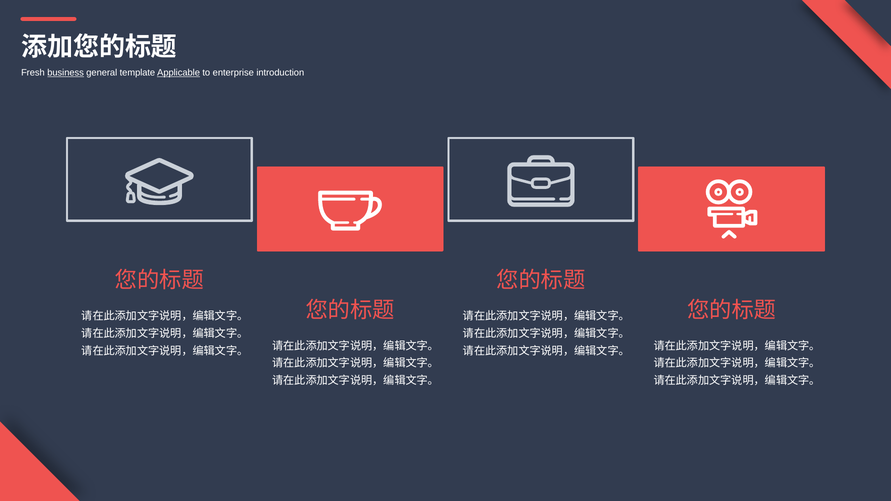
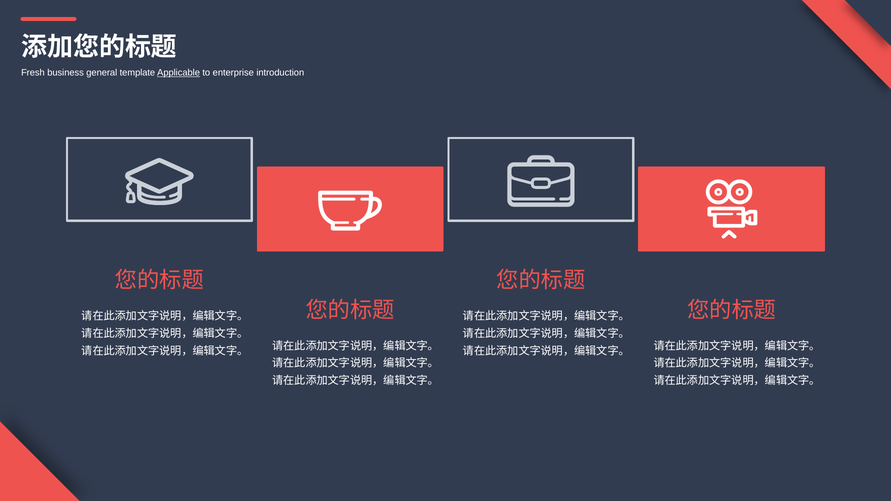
business underline: present -> none (66, 73)
